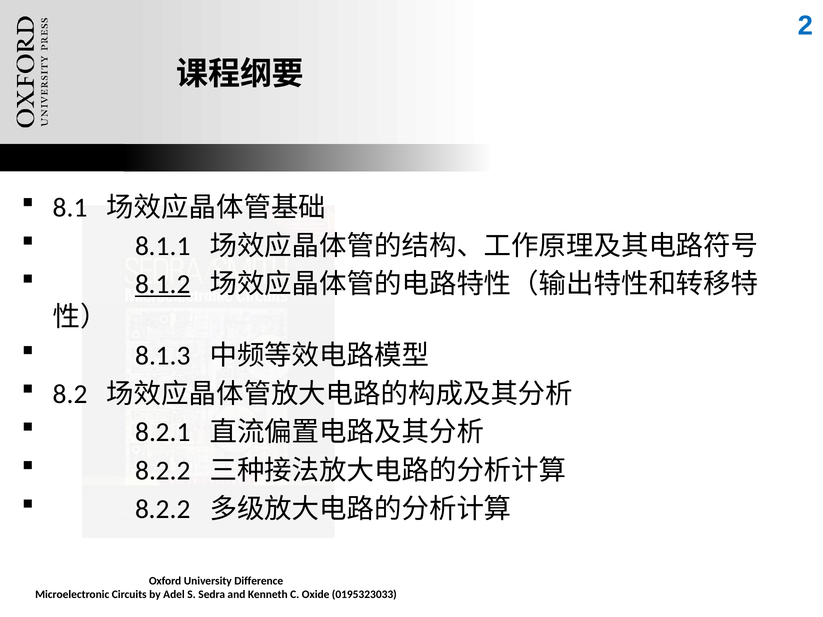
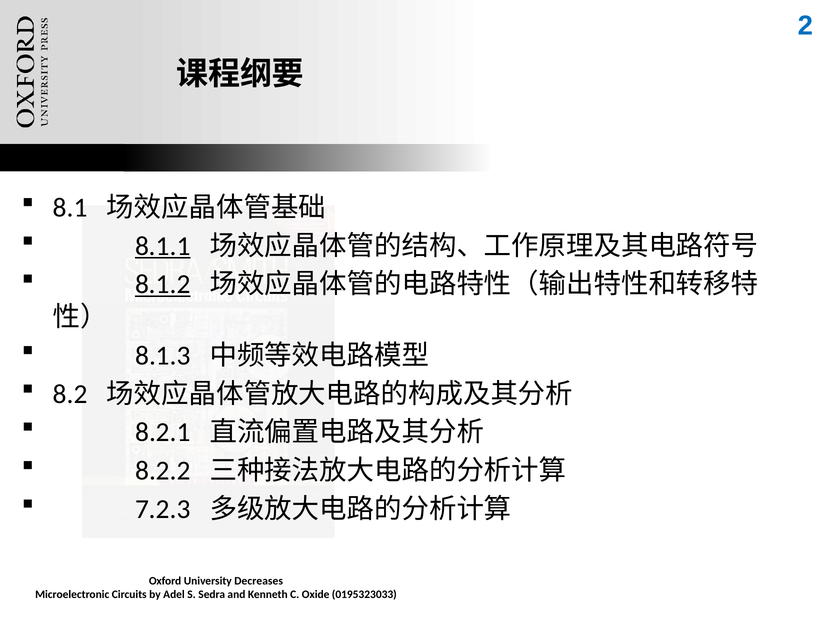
8.1.1 underline: none -> present (163, 246)
8.2.2: 8.2.2 -> 7.2.3 (163, 509)
Difference: Difference -> Decreases (259, 581)
